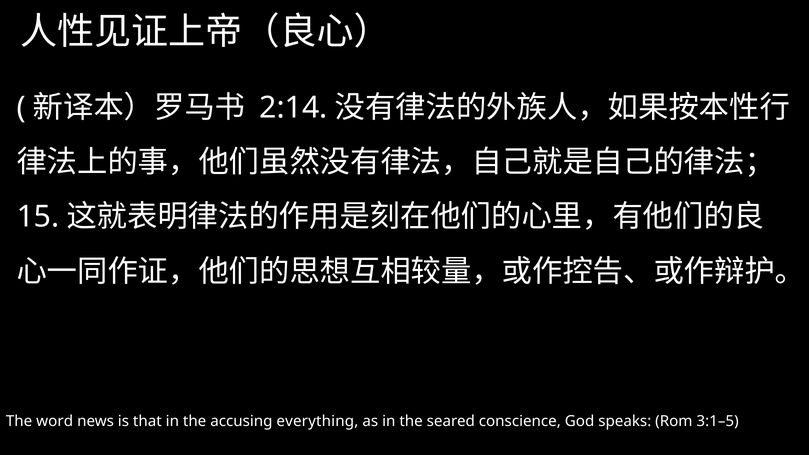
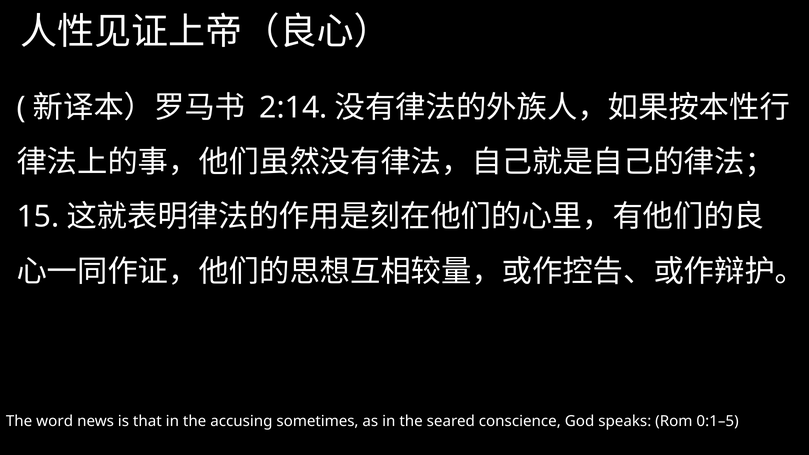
everything: everything -> sometimes (318, 421)
3:1–5: 3:1–5 -> 0:1–5 (718, 421)
